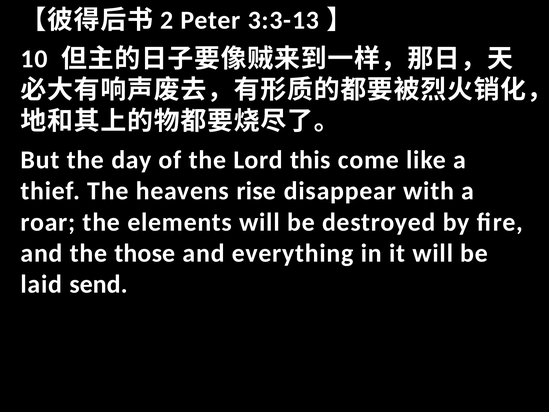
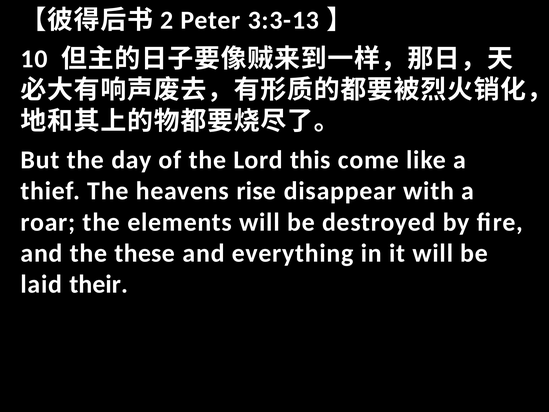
those: those -> these (145, 253)
send: send -> their (99, 284)
